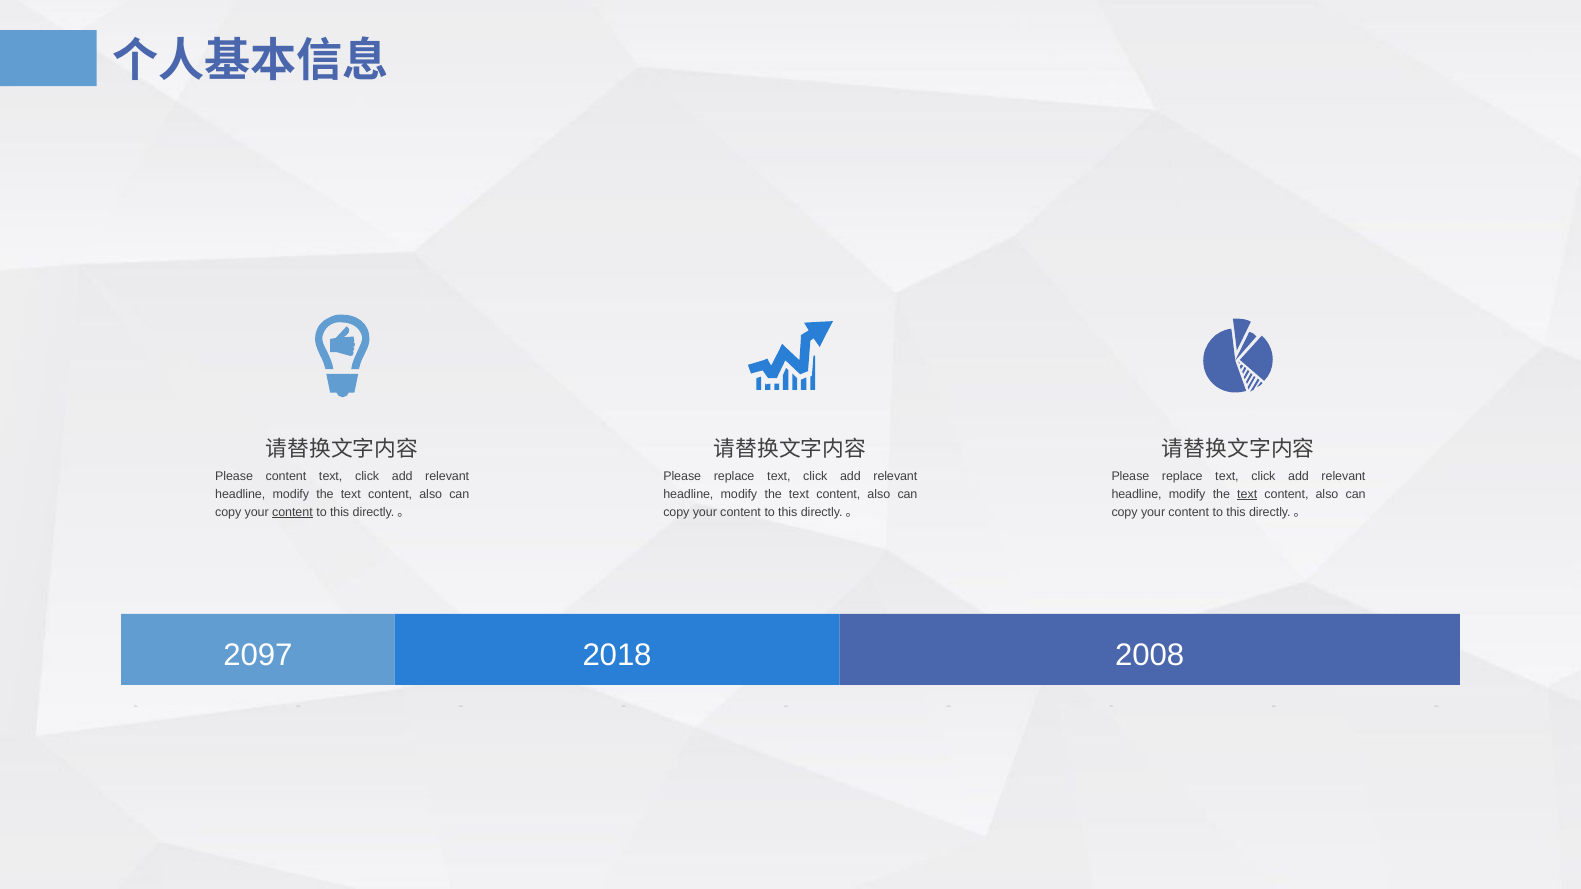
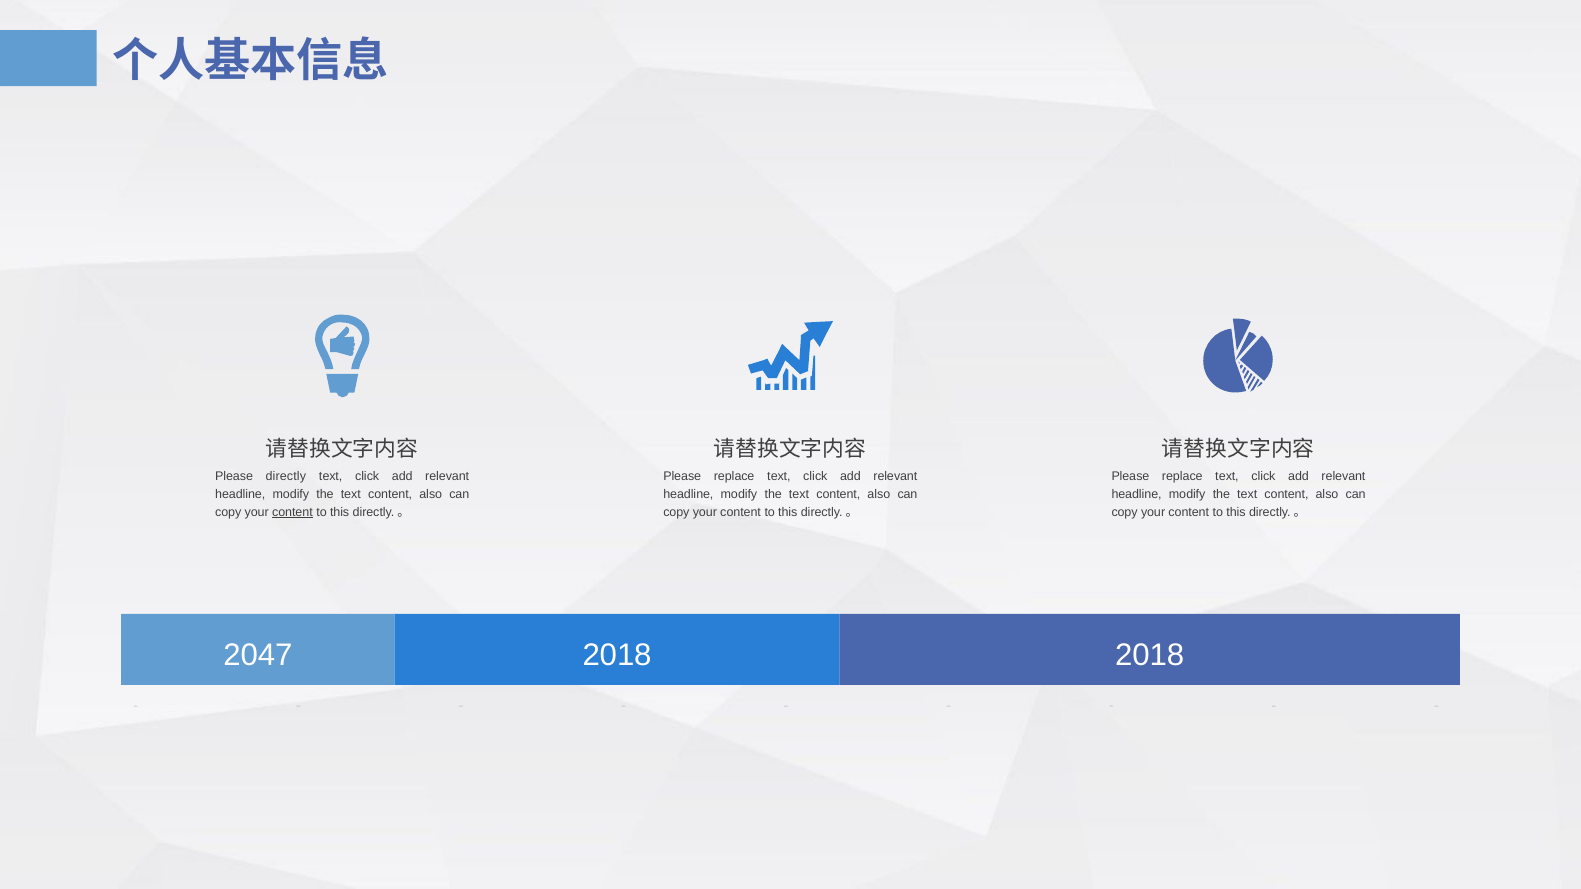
Please content: content -> directly (286, 476)
text underline: present -> none (1247, 494)
2097: 2097 -> 2047 (258, 656)
2018 2008: 2008 -> 2018 (1150, 656)
